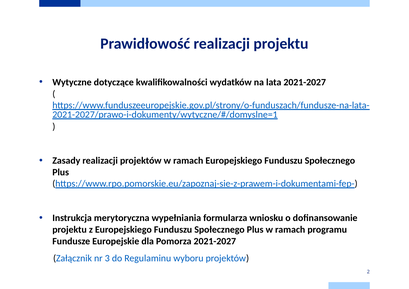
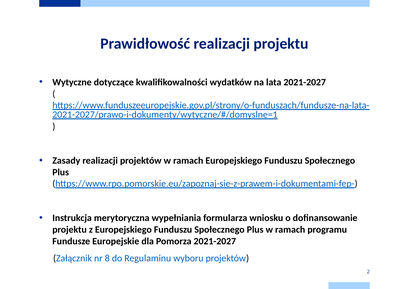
3: 3 -> 8 (107, 259)
